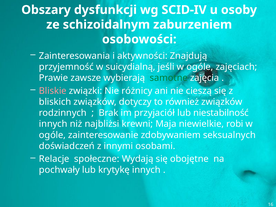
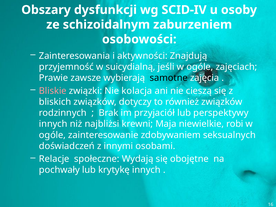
samotne colour: green -> black (169, 78)
różnicy: różnicy -> kolacja (137, 91)
niestabilność: niestabilność -> perspektywy (221, 113)
